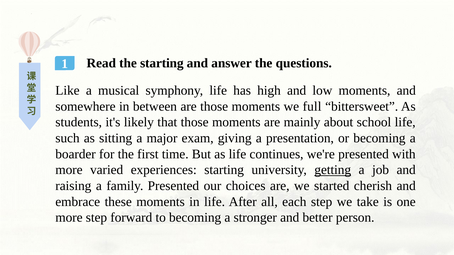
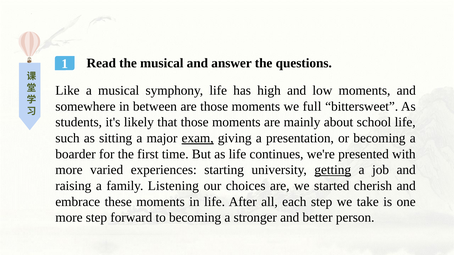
the starting: starting -> musical (162, 63)
exam underline: none -> present (198, 138)
family Presented: Presented -> Listening (173, 186)
